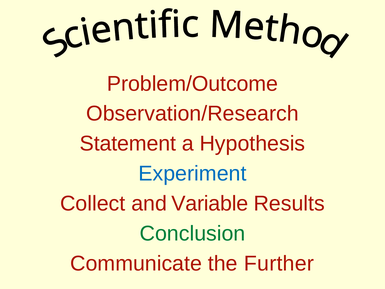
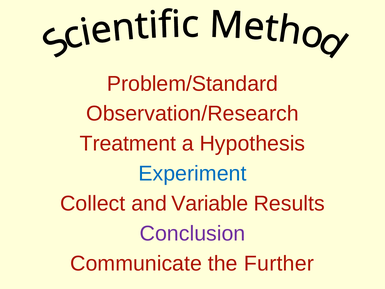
Problem/Outcome: Problem/Outcome -> Problem/Standard (193, 84)
Statement: Statement -> Treatment (128, 144)
Conclusion colour: green -> purple (192, 233)
